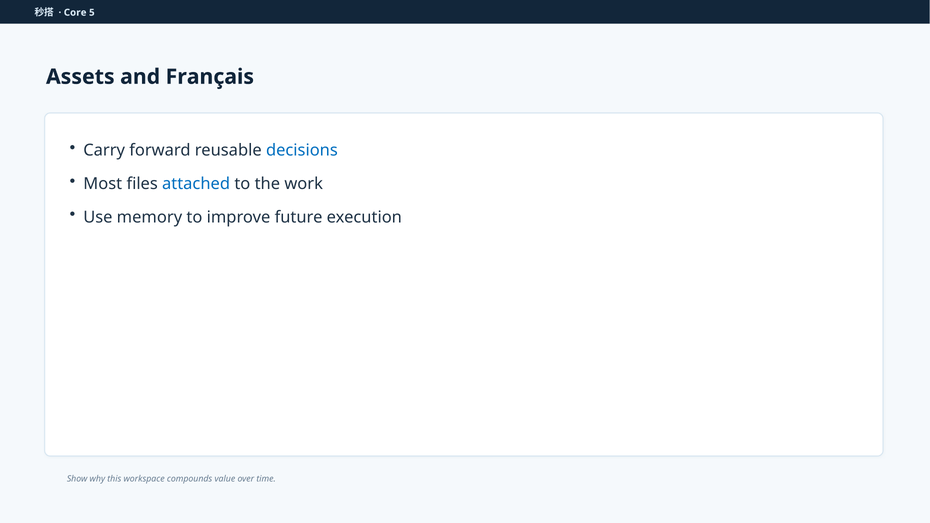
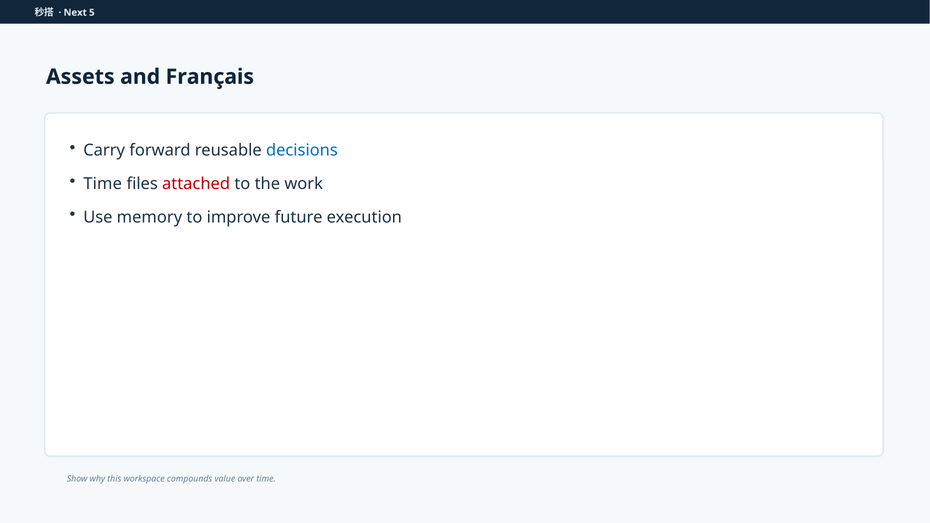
Core: Core -> Next (75, 13)
Most: Most -> Time (103, 184)
attached colour: blue -> red (196, 184)
